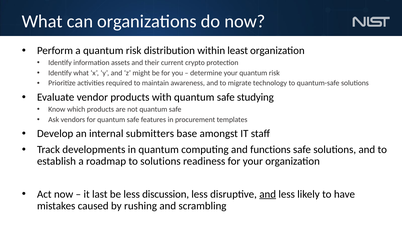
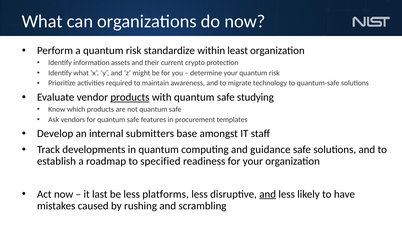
distribution: distribution -> standardize (169, 51)
products underline: none -> present (130, 97)
functions: functions -> guidance (270, 150)
to solutions: solutions -> specified (160, 161)
discussion: discussion -> platforms (166, 194)
